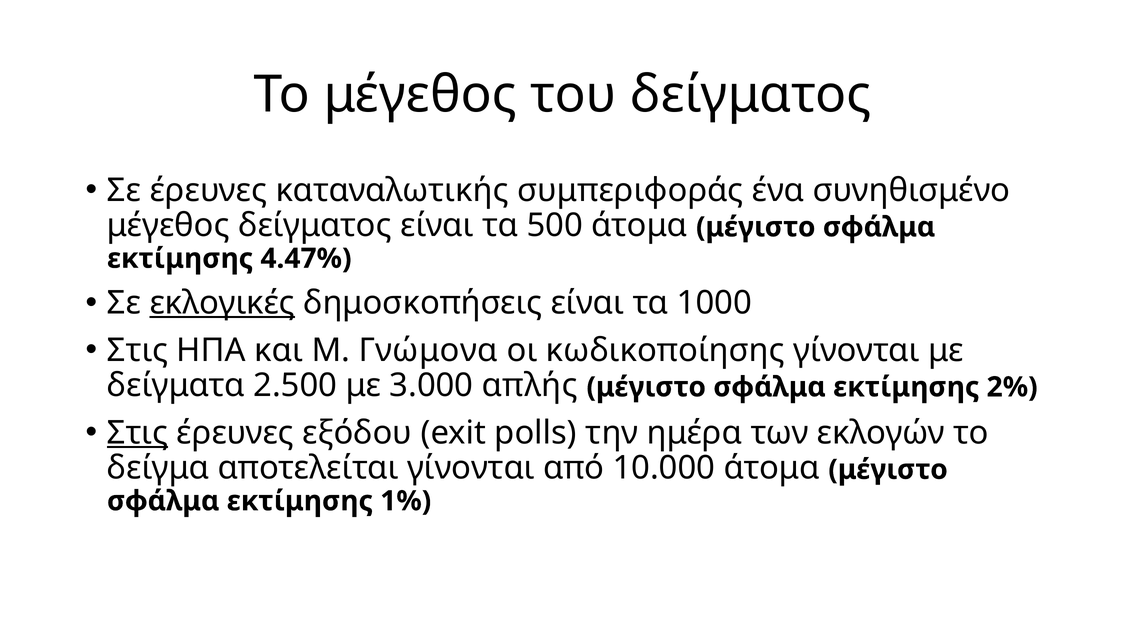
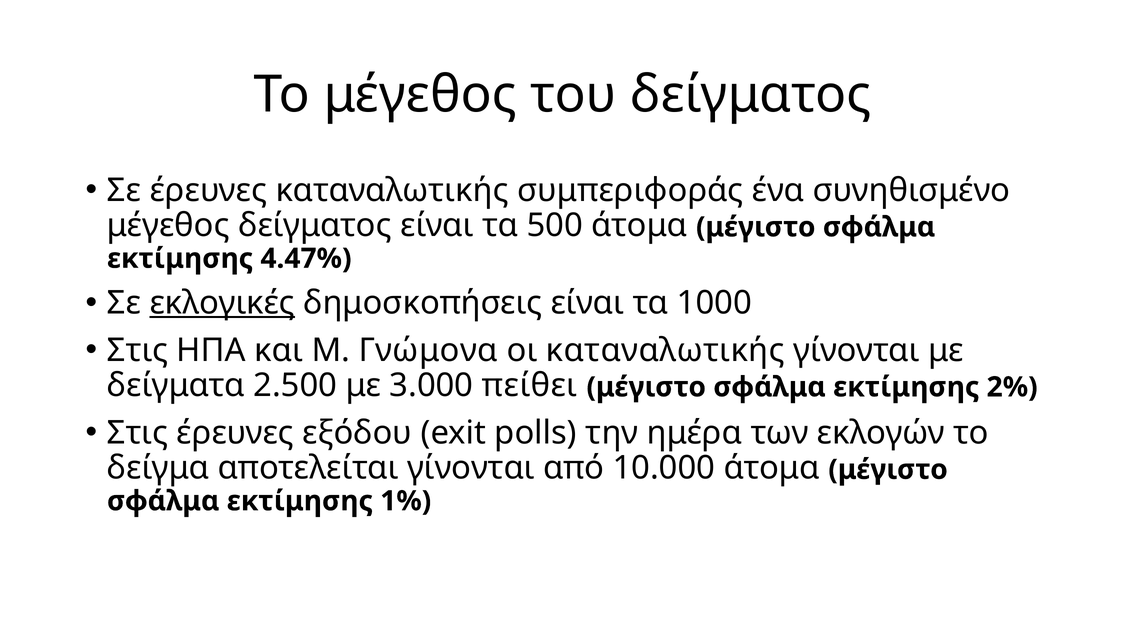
οι κωδικοποίησης: κωδικοποίησης -> καταναλωτικής (665, 350)
απλής: απλής -> πείθει (530, 386)
Στις underline: present -> none (138, 433)
